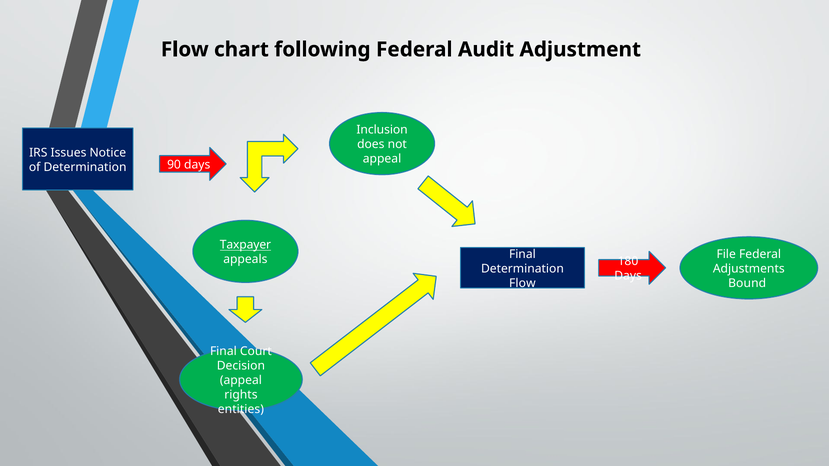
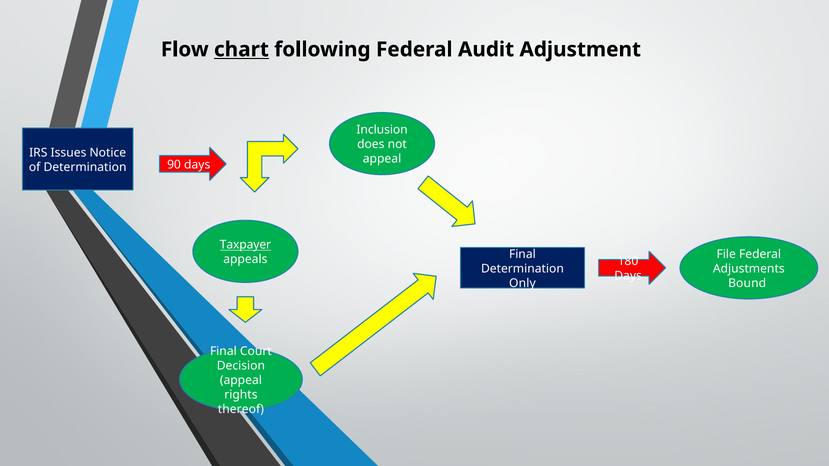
chart underline: none -> present (241, 50)
Flow: Flow -> Only (522, 283)
entities: entities -> thereof (241, 409)
